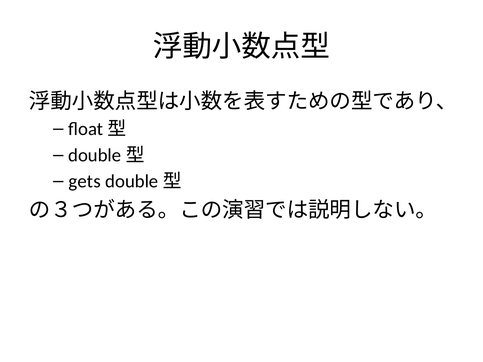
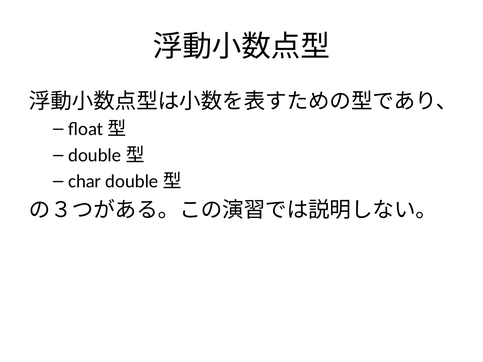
gets: gets -> char (85, 182)
